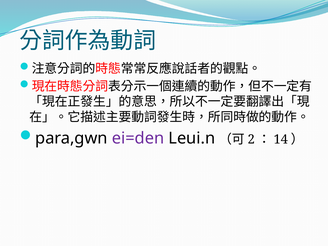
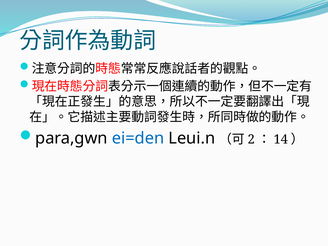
ei=den colour: purple -> blue (138, 138)
